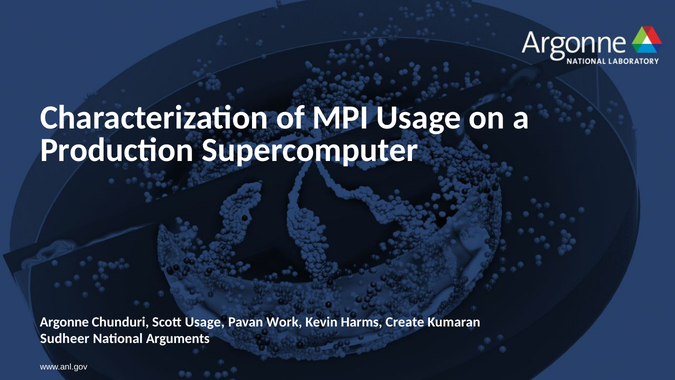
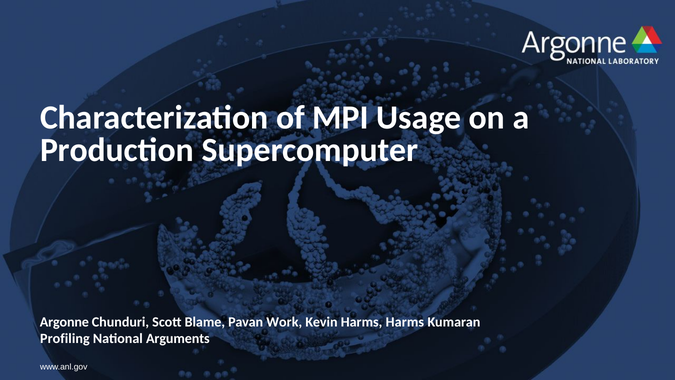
Scott Usage: Usage -> Blame (205, 322)
Harms Create: Create -> Harms (405, 322)
Sudheer: Sudheer -> Profiling (65, 338)
